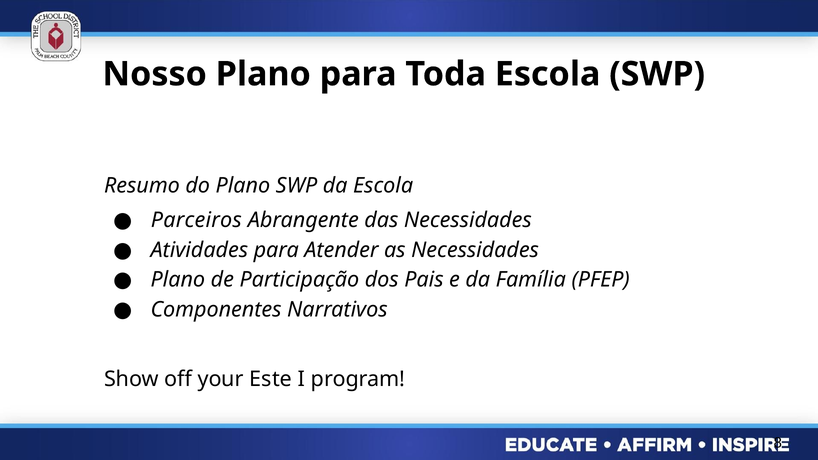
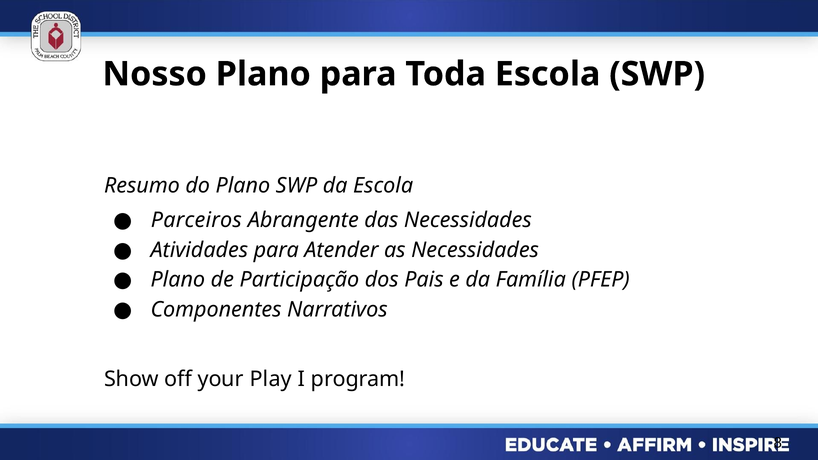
Este: Este -> Play (271, 379)
